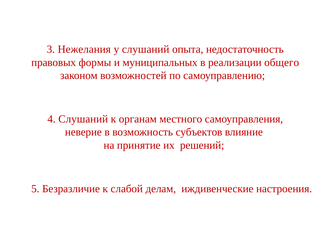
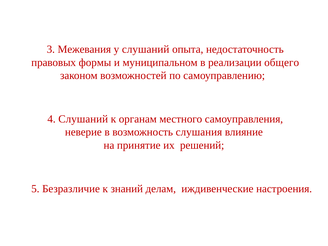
Нежелания: Нежелания -> Межевания (84, 49)
муниципальных: муниципальных -> муниципальном (160, 62)
субъектов: субъектов -> слушания (199, 132)
слабой: слабой -> знаний (127, 189)
